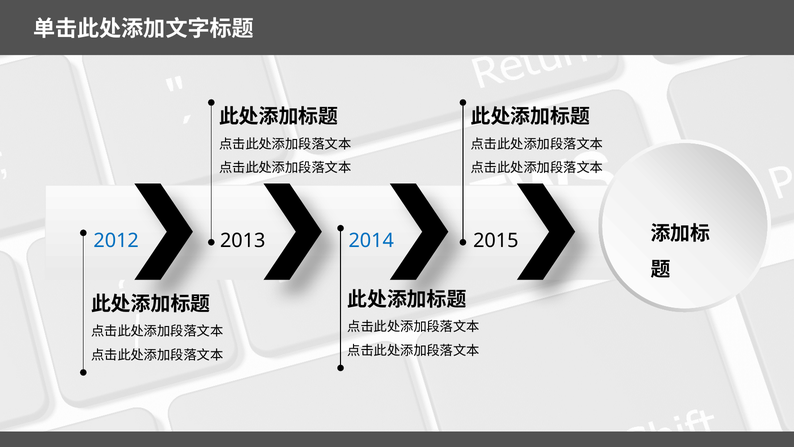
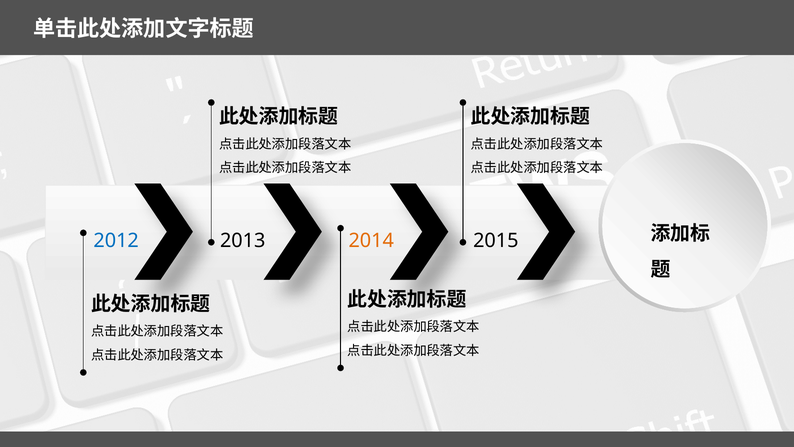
2014 colour: blue -> orange (371, 241)
